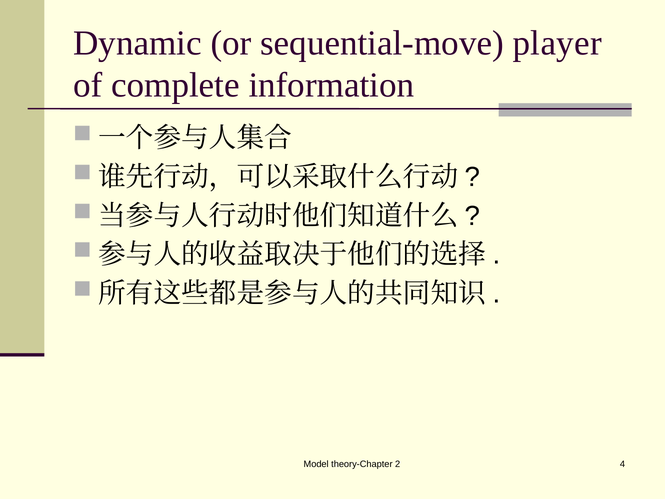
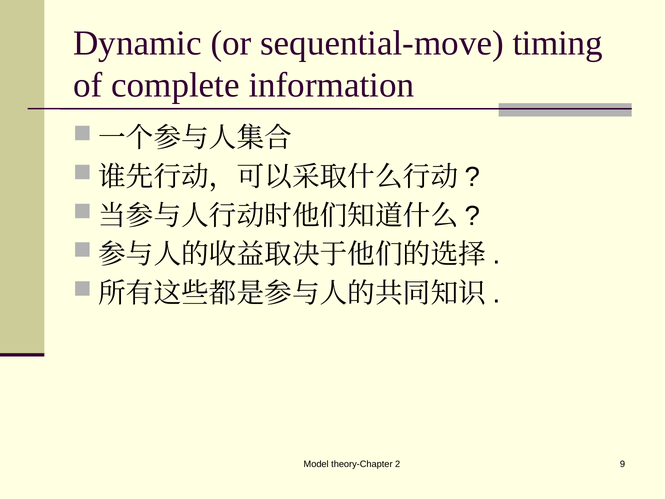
player: player -> timing (558, 43)
4: 4 -> 9 (623, 464)
